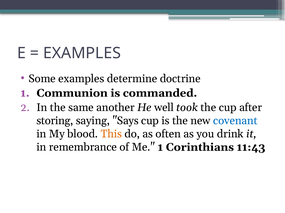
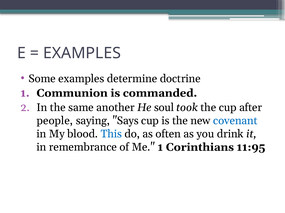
well: well -> soul (164, 108)
storing: storing -> people (55, 121)
This colour: orange -> blue (111, 134)
11:43: 11:43 -> 11:95 (251, 148)
